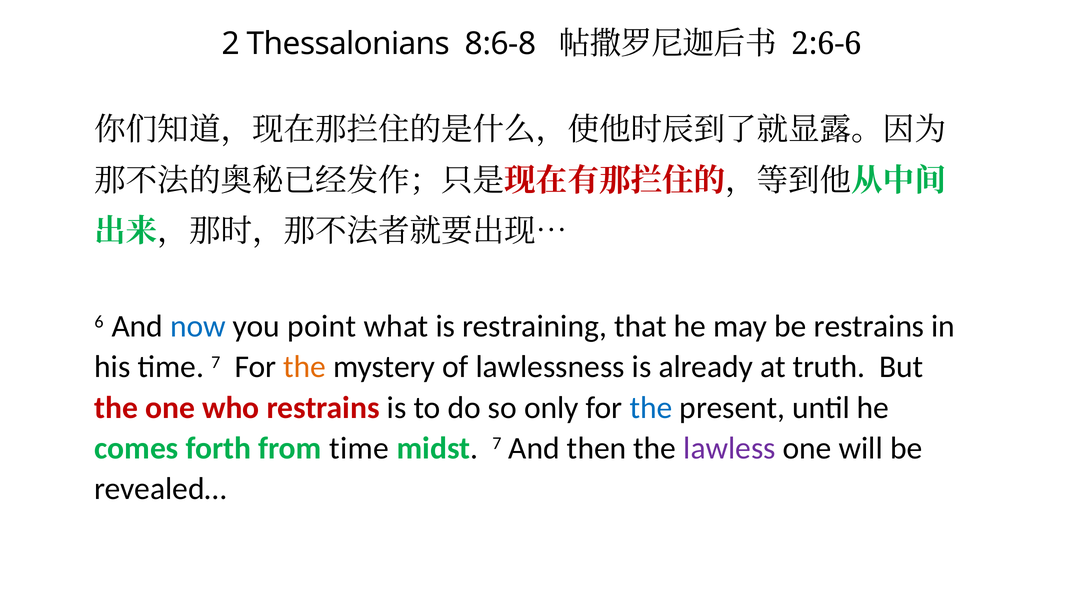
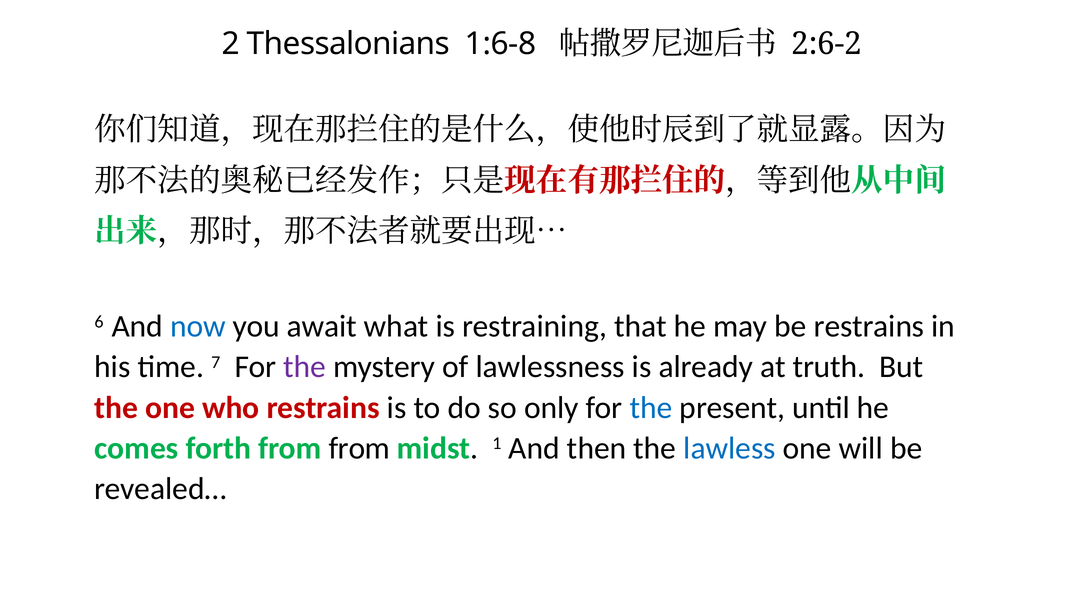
8:6-8: 8:6-8 -> 1:6-8 (501, 44)
2:6-6: 2:6-6 -> 2:6-2 (827, 44)
point: point -> await (322, 327)
the colour: orange -> purple (305, 367)
from time: time -> from (359, 448)
midst 7: 7 -> 1 (497, 444)
lawless colour: purple -> blue (730, 448)
